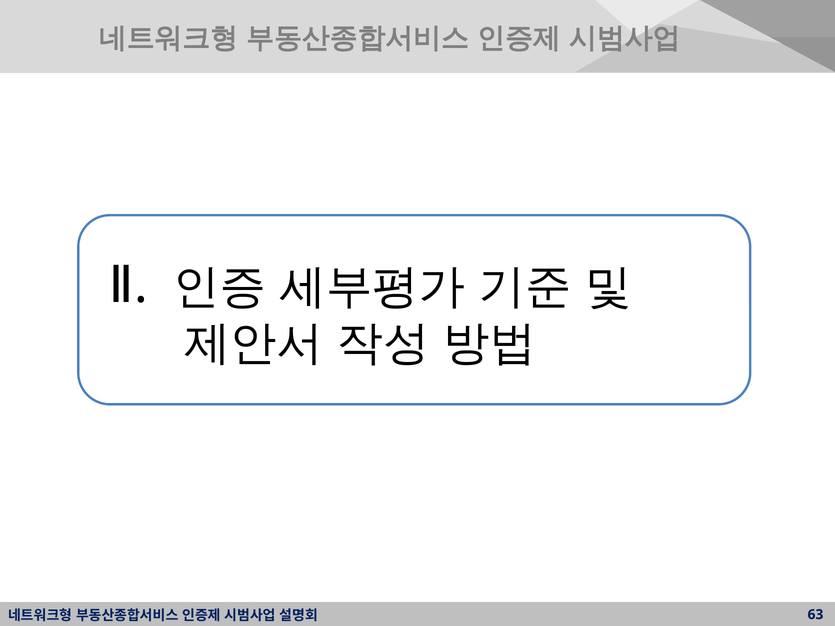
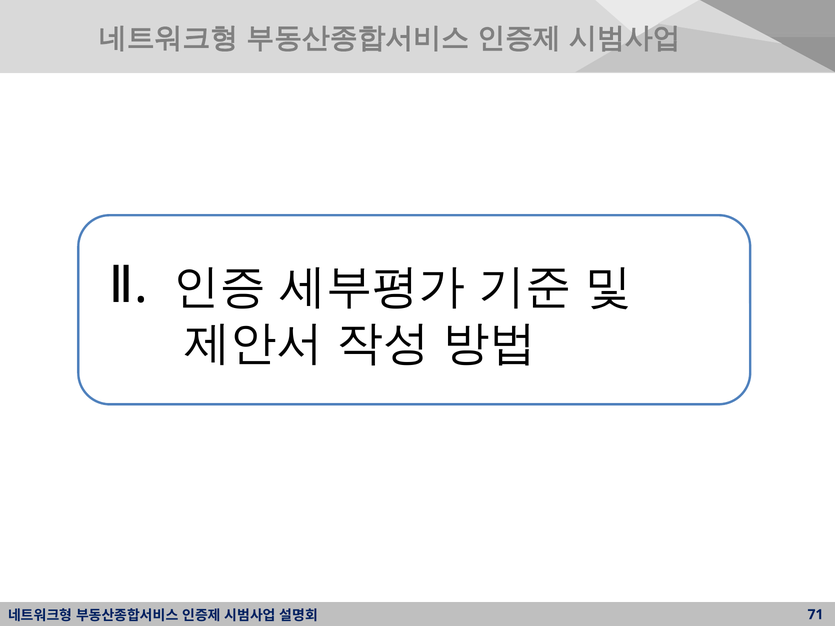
63: 63 -> 71 (815, 615)
